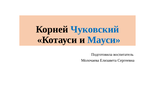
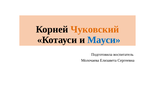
Чуковский colour: blue -> orange (95, 29)
